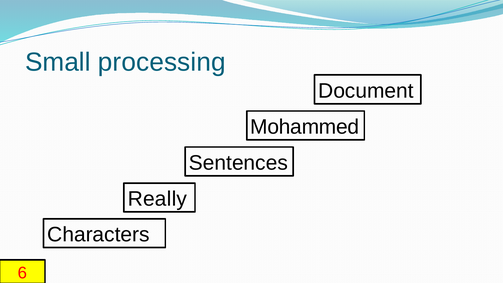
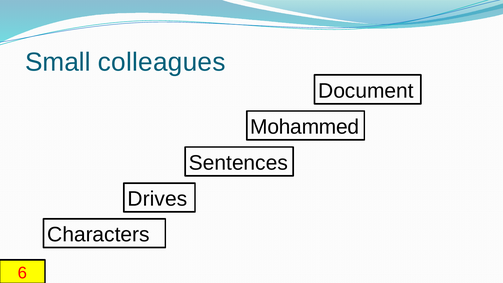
processing: processing -> colleagues (162, 62)
Really: Really -> Drives (157, 199)
